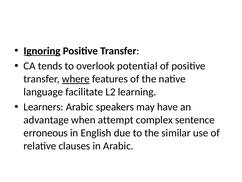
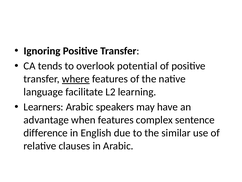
Ignoring underline: present -> none (42, 51)
when attempt: attempt -> features (116, 120)
erroneous: erroneous -> difference (46, 133)
